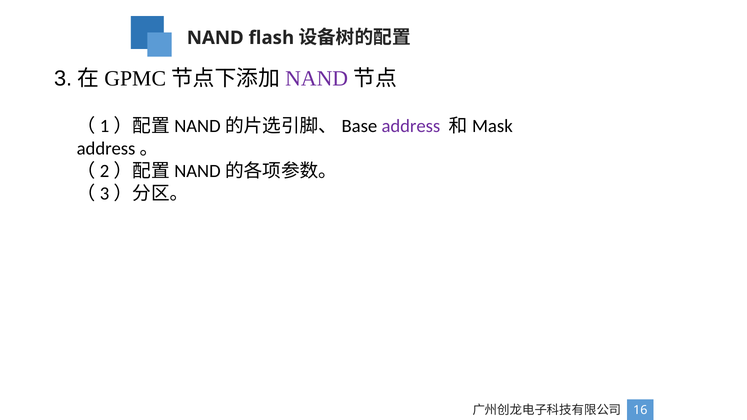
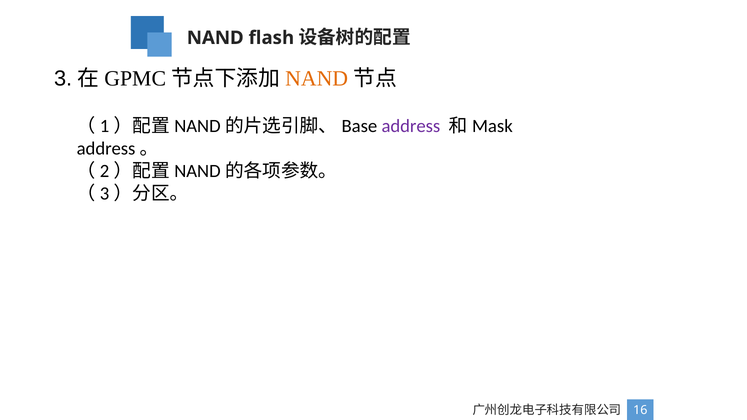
NAND colour: purple -> orange (317, 78)
